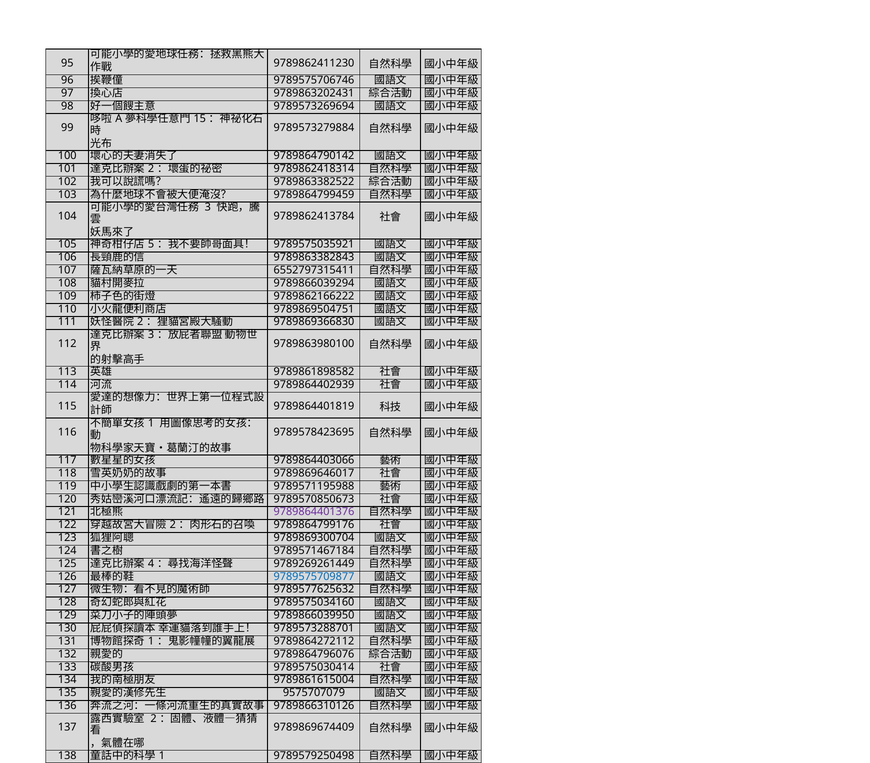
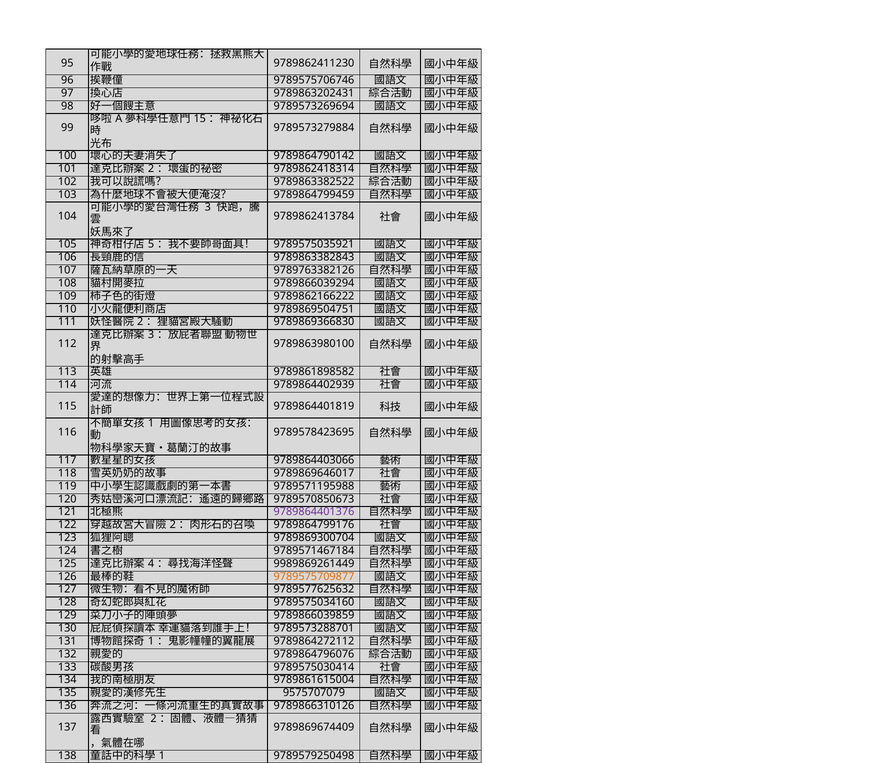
6552797315411: 6552797315411 -> 9789763382126 (314, 270)
9789269261449: 9789269261449 -> 9989869261449 (314, 564)
9789575709877 colour: blue -> orange (314, 577)
9789866039950: 9789866039950 -> 9789866039859 (314, 615)
